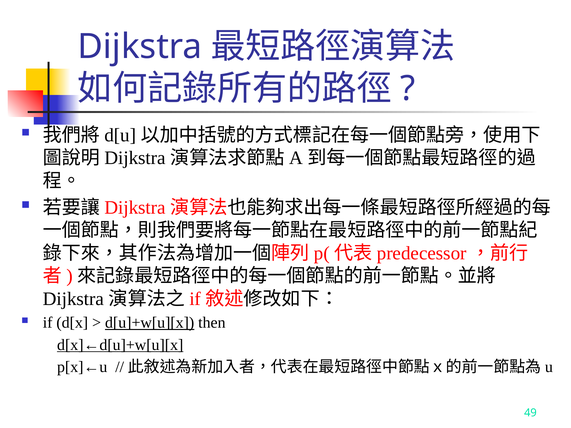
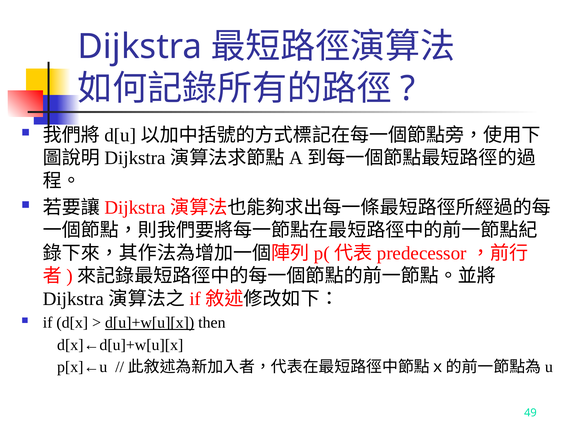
d[x]←d[u]+w[u][x underline: present -> none (120, 345)
